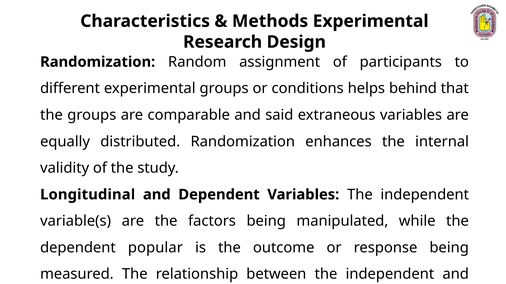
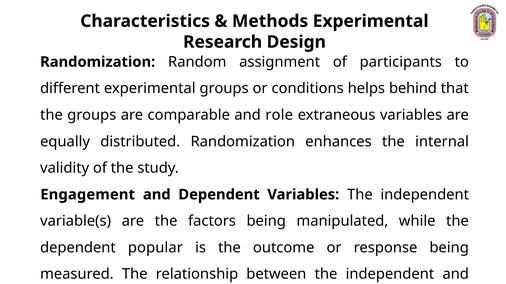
said: said -> role (279, 115)
Longitudinal: Longitudinal -> Engagement (88, 195)
